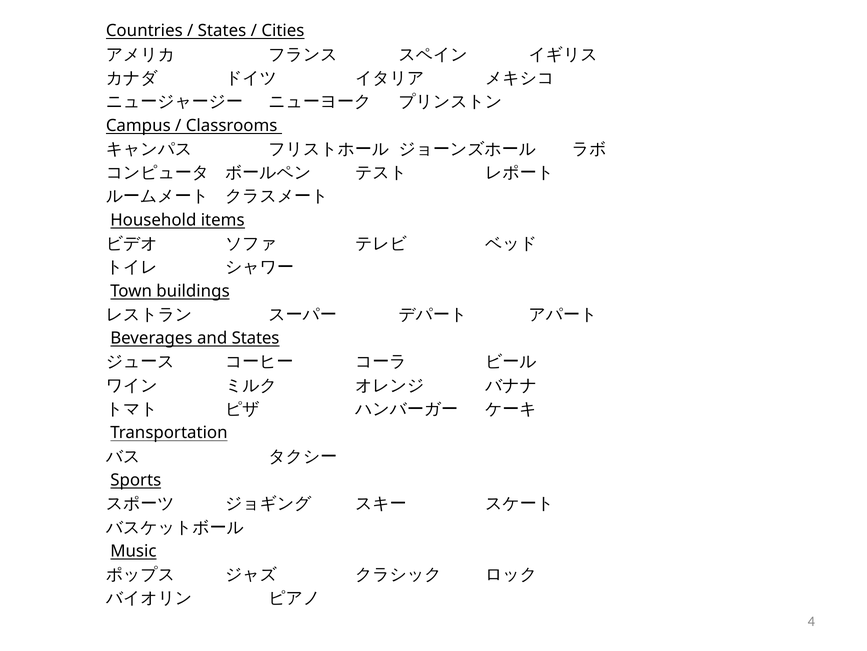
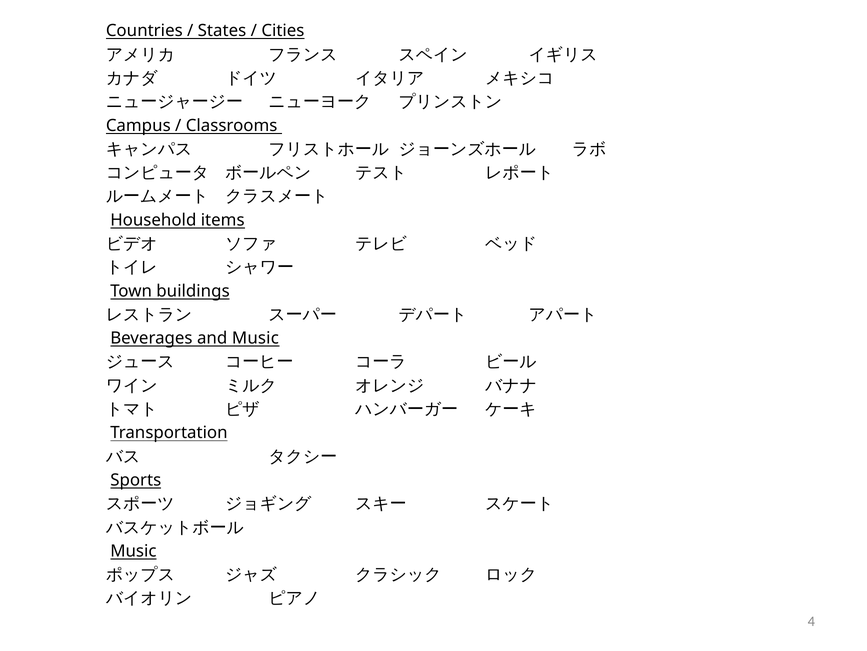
and States: States -> Music (255, 338)
